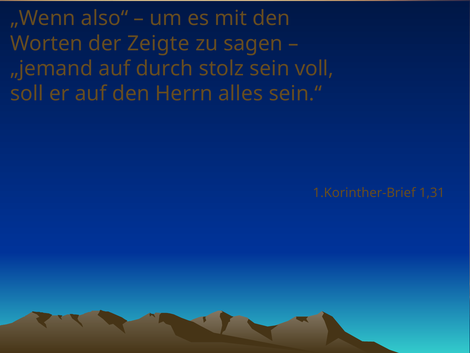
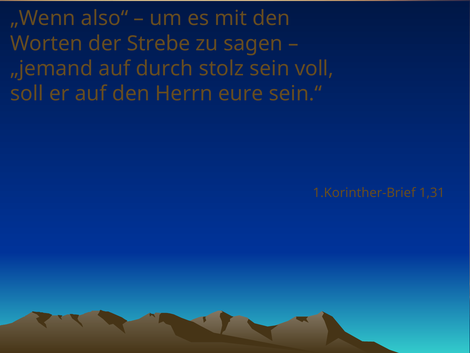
Zeigte: Zeigte -> Strebe (159, 43)
alles: alles -> eure (241, 94)
